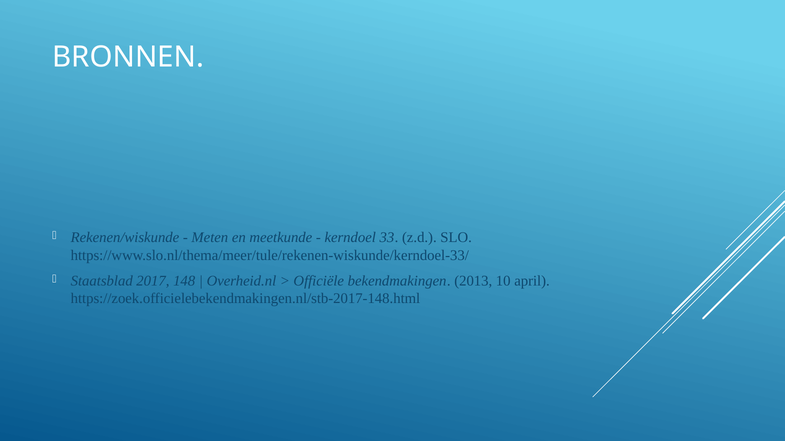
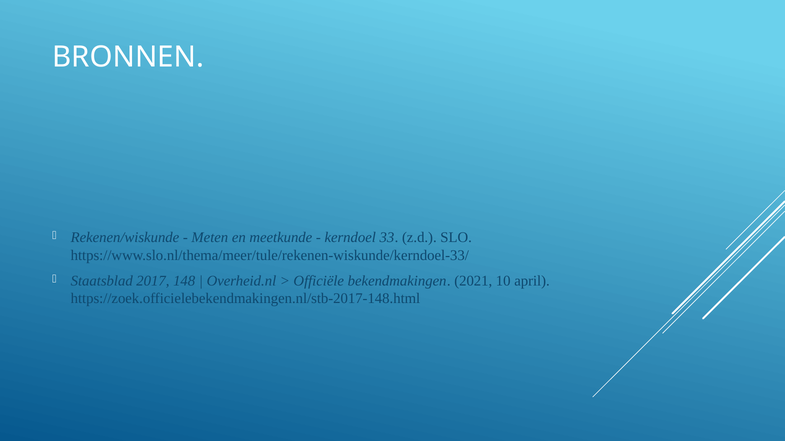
2013: 2013 -> 2021 (473, 281)
